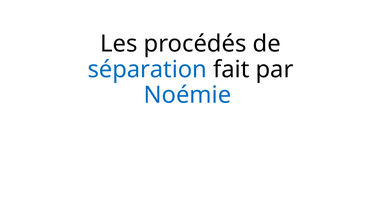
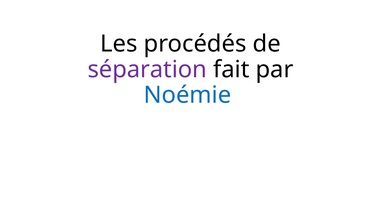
séparation colour: blue -> purple (147, 70)
